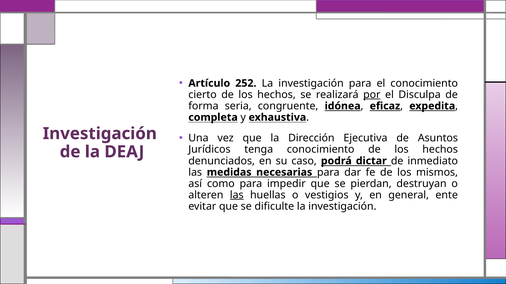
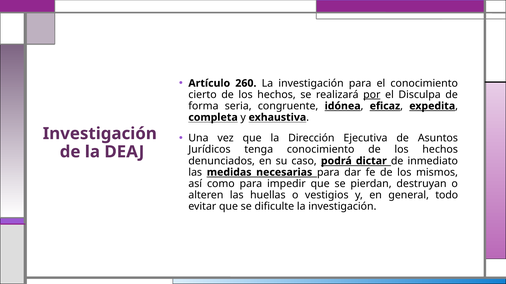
252: 252 -> 260 (246, 83)
las underline: present -> none (237, 195)
ente: ente -> todo (447, 195)
